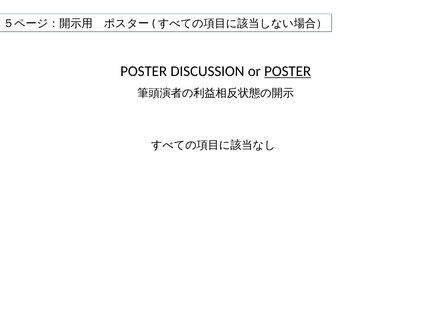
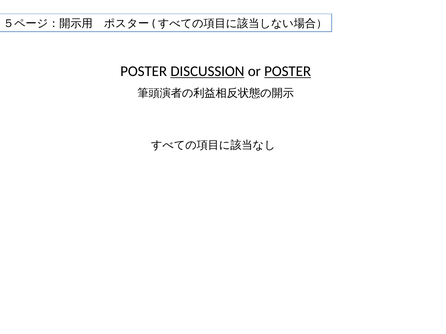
DISCUSSION underline: none -> present (207, 71)
